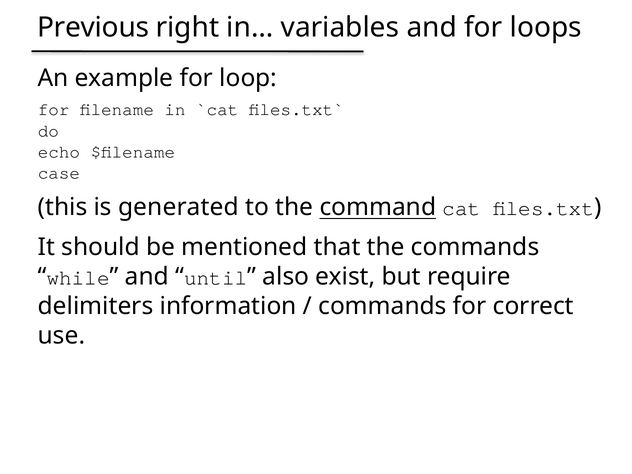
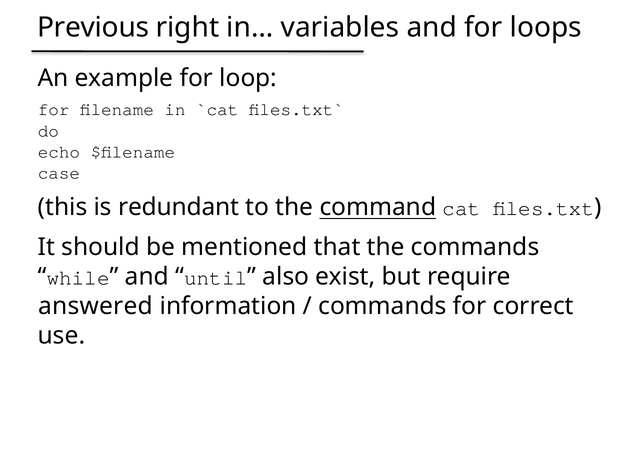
generated: generated -> redundant (179, 207)
delimiters: delimiters -> answered (95, 306)
